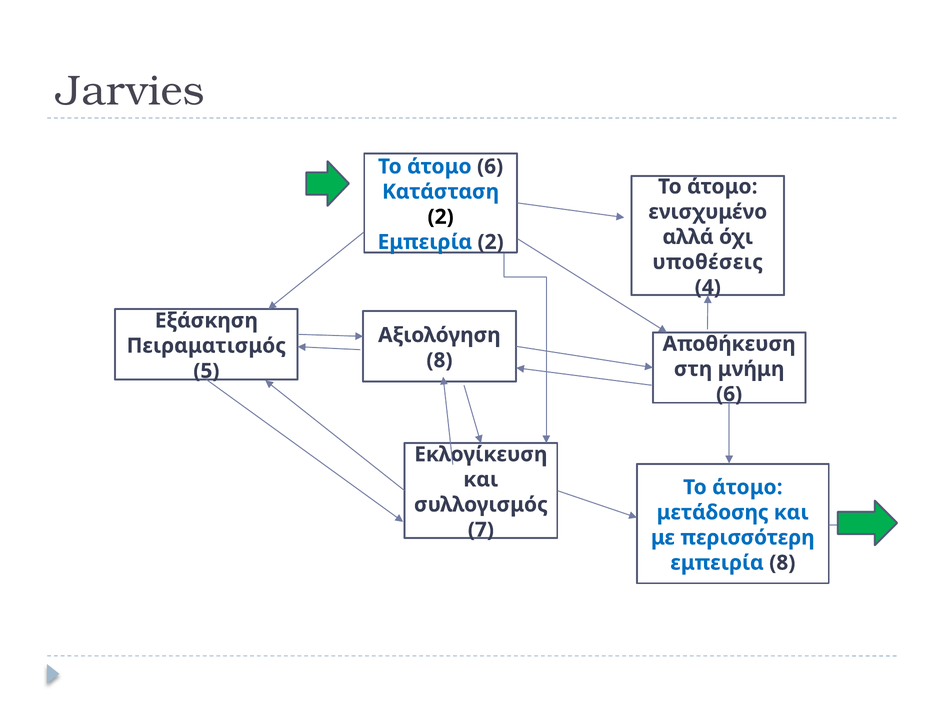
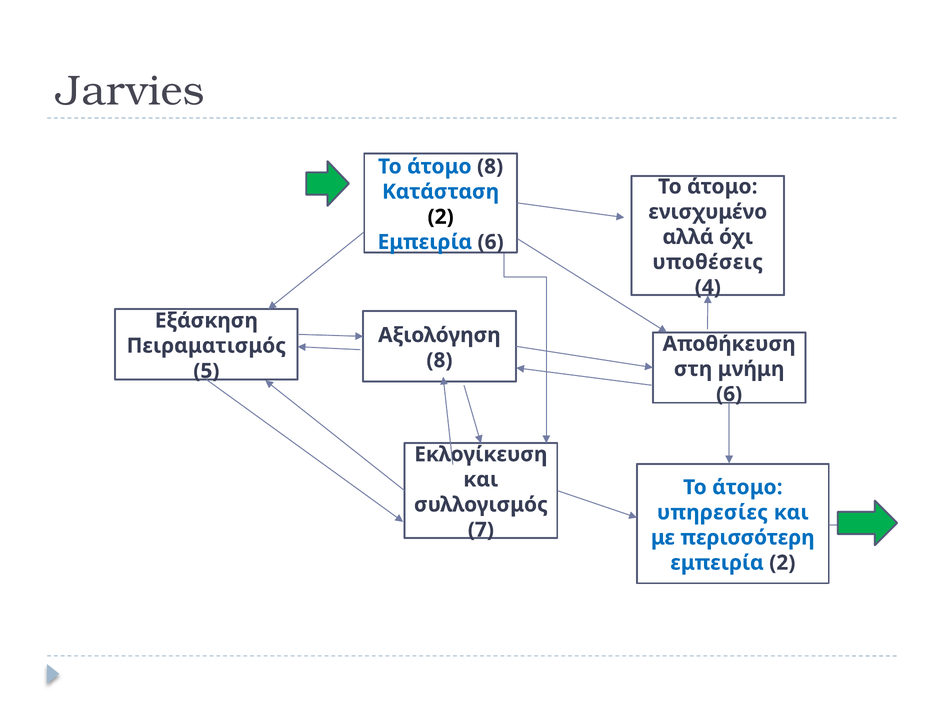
άτομο 6: 6 -> 8 (490, 167)
Εμπειρία 2: 2 -> 6 (491, 242)
μετάδοσης: μετάδοσης -> υπηρεσίες (712, 512)
εμπειρία 8: 8 -> 2 (782, 563)
